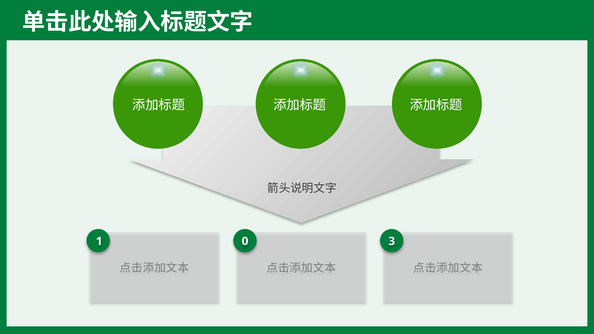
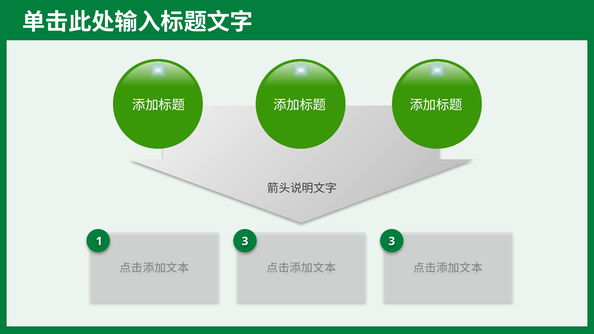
1 0: 0 -> 3 (245, 241)
